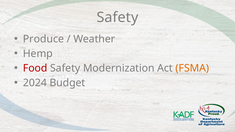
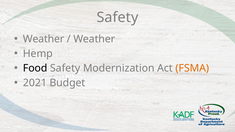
Produce: Produce -> Weather (44, 39)
Food colour: red -> black (35, 68)
2024: 2024 -> 2021 (35, 83)
